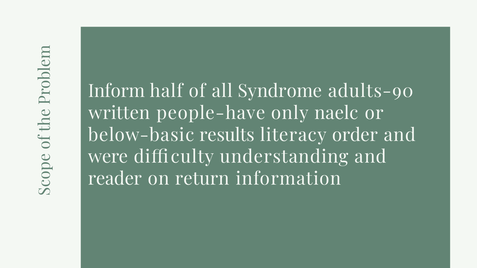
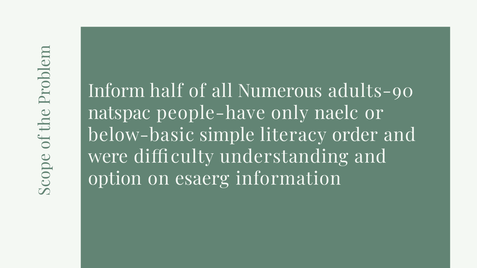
Syndrome: Syndrome -> Numerous (280, 91)
written: written -> natspac (119, 113)
results: results -> simple (227, 135)
reader: reader -> option (115, 179)
return: return -> esaerg (202, 179)
